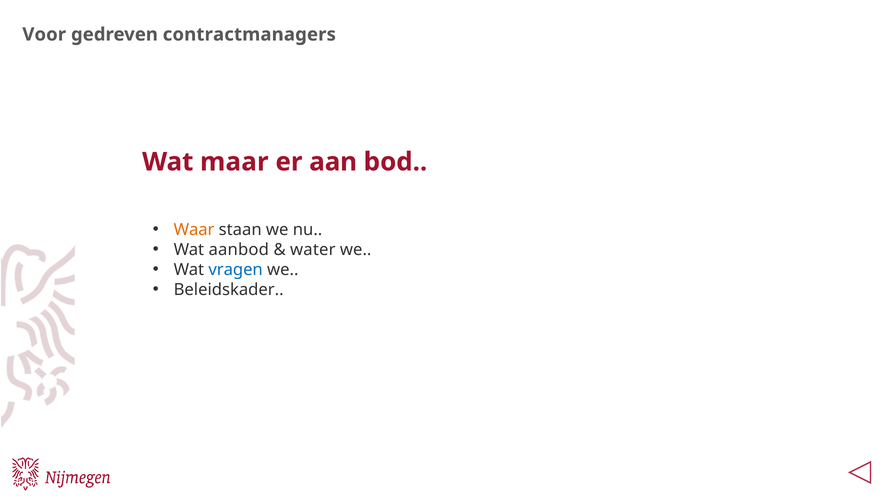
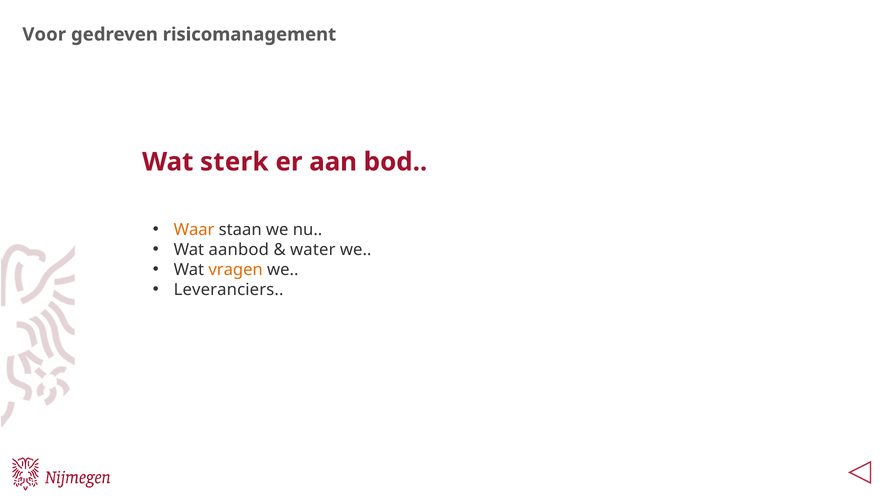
contractmanagers: contractmanagers -> risicomanagement (249, 34)
maar: maar -> sterk (234, 162)
vragen colour: blue -> orange (236, 270)
Beleidskader: Beleidskader -> Leveranciers (229, 290)
